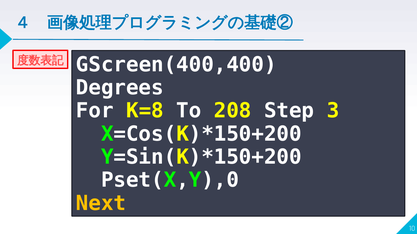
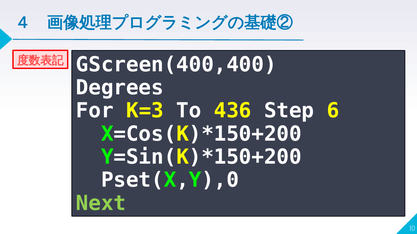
K=8: K=8 -> K=3 (145, 111)
208: 208 -> 436 (233, 111)
3: 3 -> 6 (333, 111)
Next colour: yellow -> light green (101, 204)
